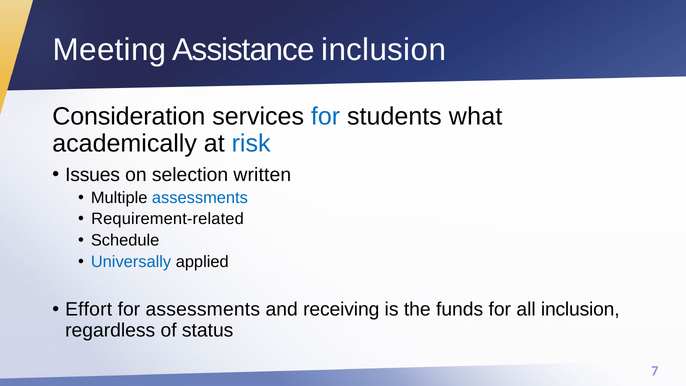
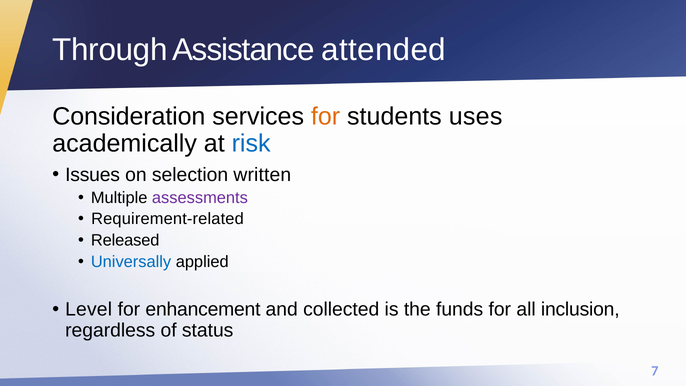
Meeting: Meeting -> Through (110, 50)
Assistance inclusion: inclusion -> attended (384, 50)
for colour: blue -> orange (326, 117)
what: what -> uses (476, 117)
assessments colour: blue -> purple (200, 198)
Schedule: Schedule -> Released (125, 240)
Effort: Effort -> Level (89, 309)
for assessments: assessments -> enhancement (203, 309)
receiving: receiving -> collected (341, 309)
